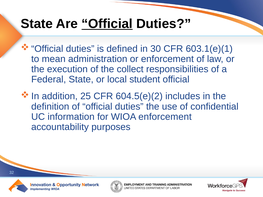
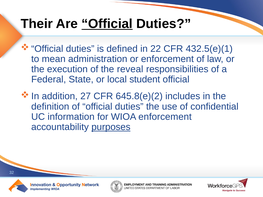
State: State -> Their (37, 24)
30: 30 -> 22 (156, 49)
603.1(e)(1: 603.1(e)(1 -> 432.5(e)(1 (209, 49)
collect: collect -> reveal (130, 69)
25: 25 -> 27 (86, 96)
604.5(e)(2: 604.5(e)(2 -> 645.8(e)(2 (139, 96)
purposes underline: none -> present (111, 127)
